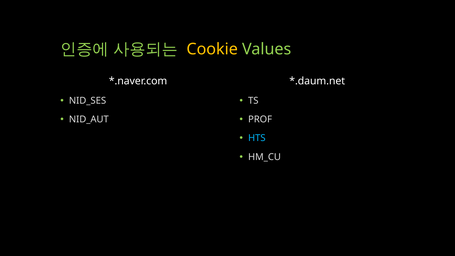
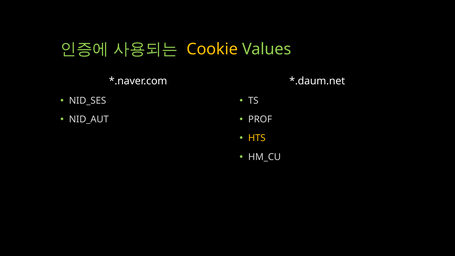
HTS colour: light blue -> yellow (257, 138)
